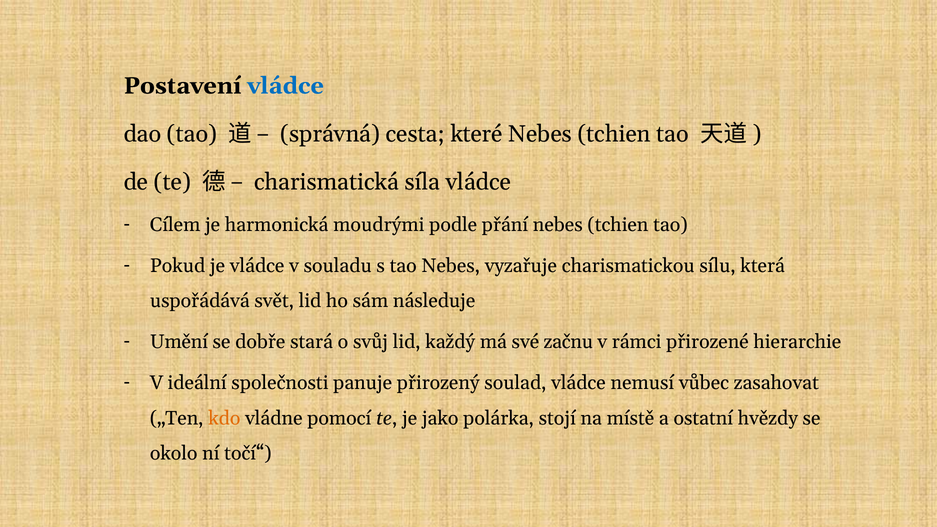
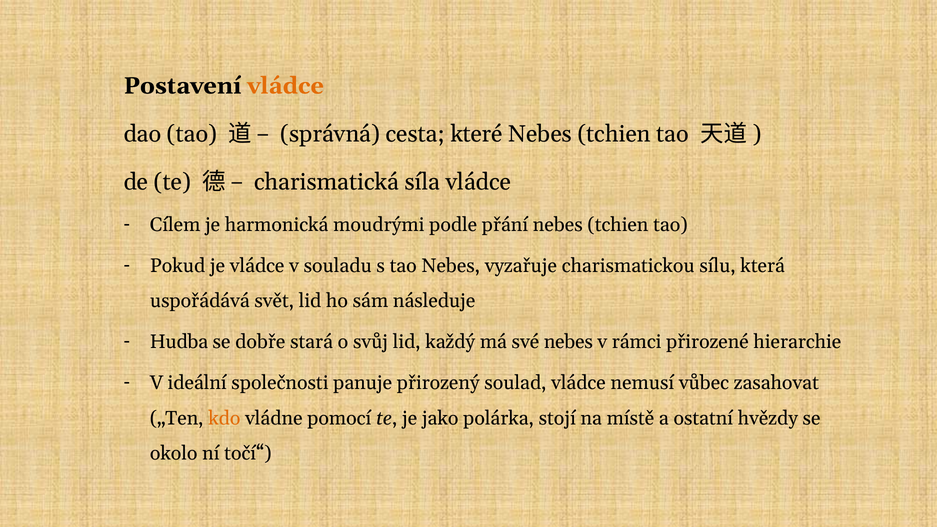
vládce colour: blue -> orange (286, 86)
Umění: Umění -> Hudba (179, 342)
své začnu: začnu -> nebes (568, 342)
